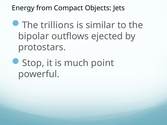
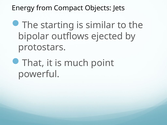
trillions: trillions -> starting (57, 25)
Stop: Stop -> That (33, 63)
